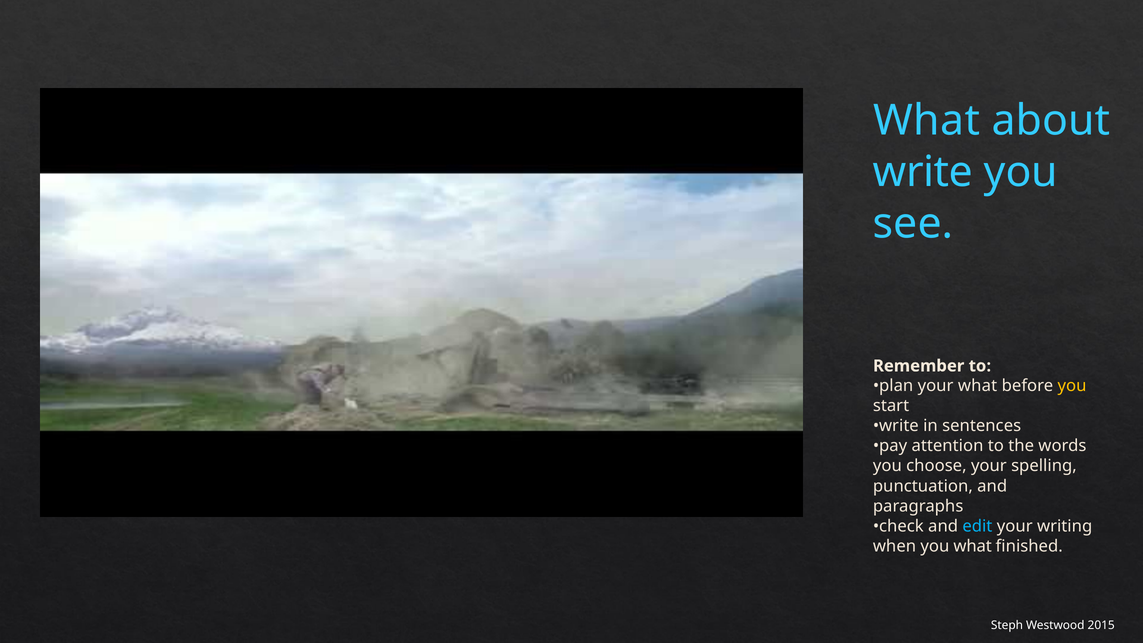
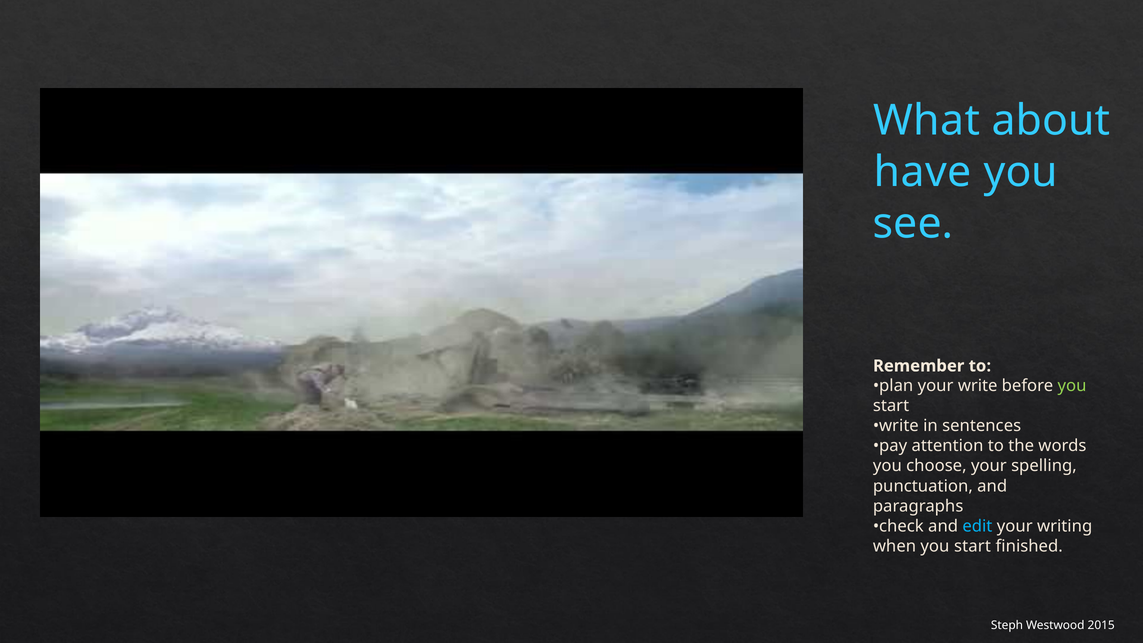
write: write -> have (923, 172)
your what: what -> write (978, 386)
you colour: yellow -> light green (1072, 386)
when you what: what -> start (972, 546)
